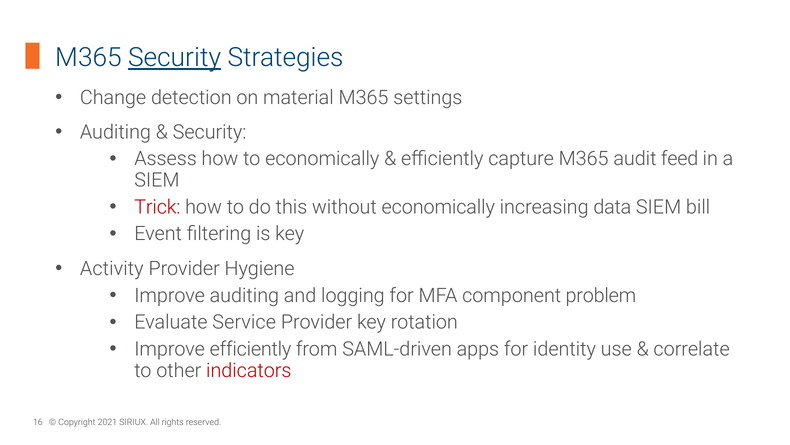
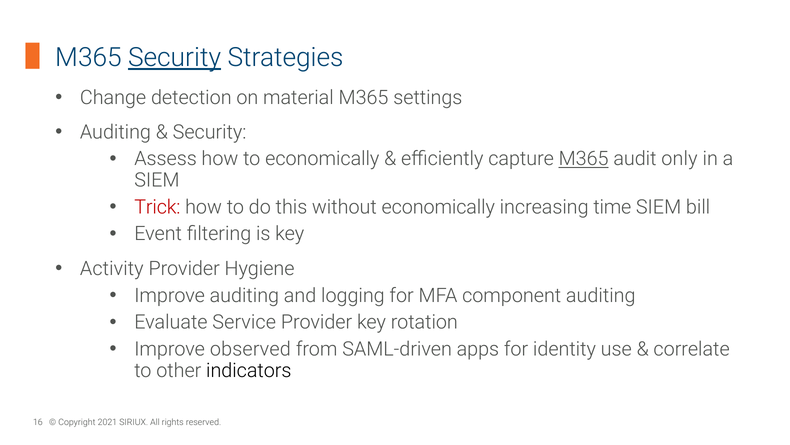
M365 underline: none -> present (584, 159)
feed: feed -> only (679, 159)
data: data -> time (612, 207)
component problem: problem -> auditing (601, 295)
Improve efficiently: efficiently -> observed (250, 349)
indicators colour: red -> black (249, 370)
